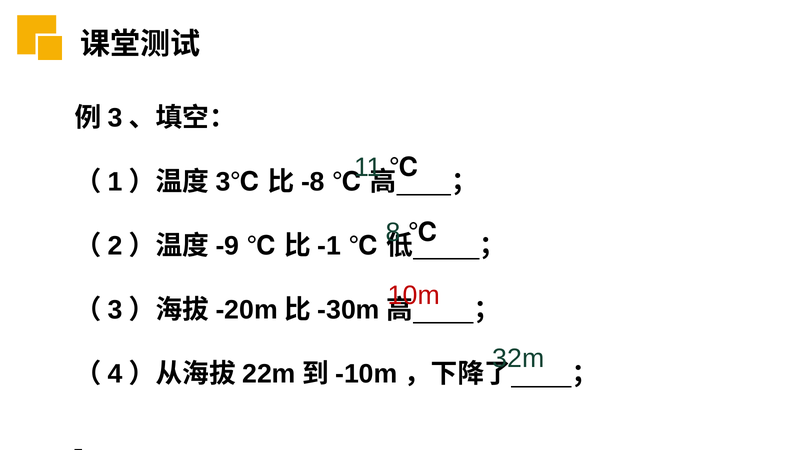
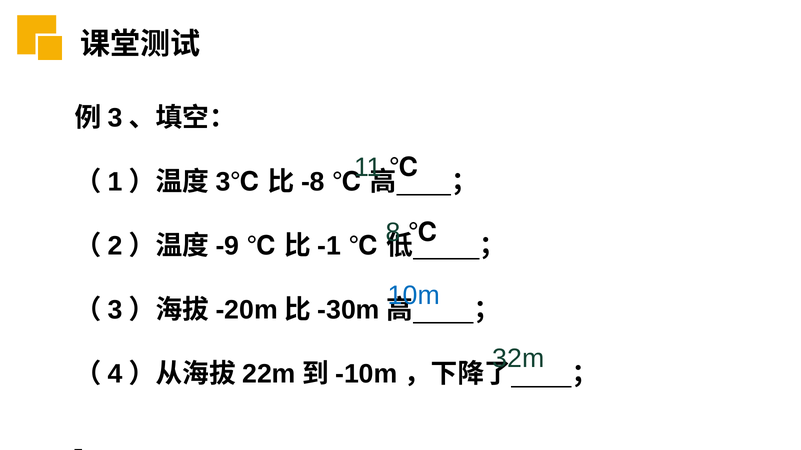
10m colour: red -> blue (414, 296)
